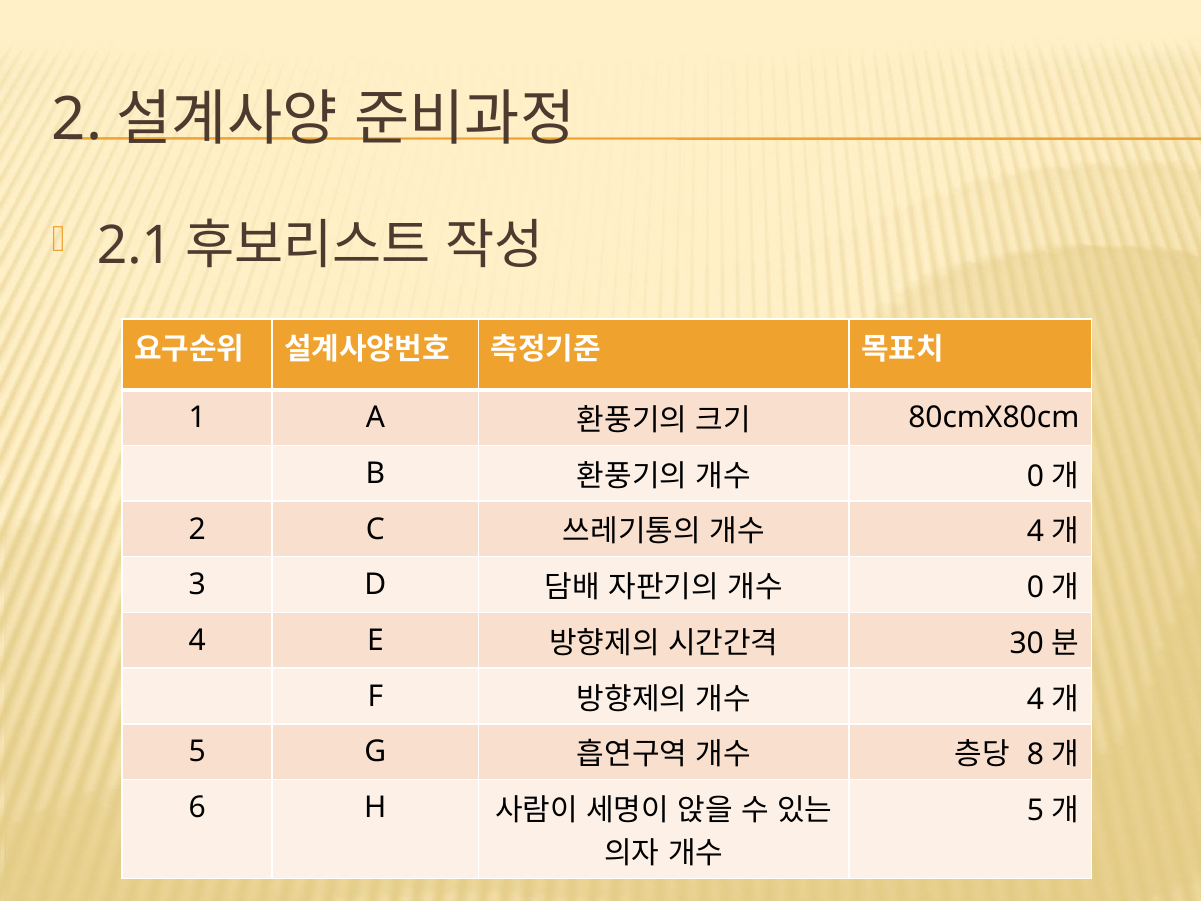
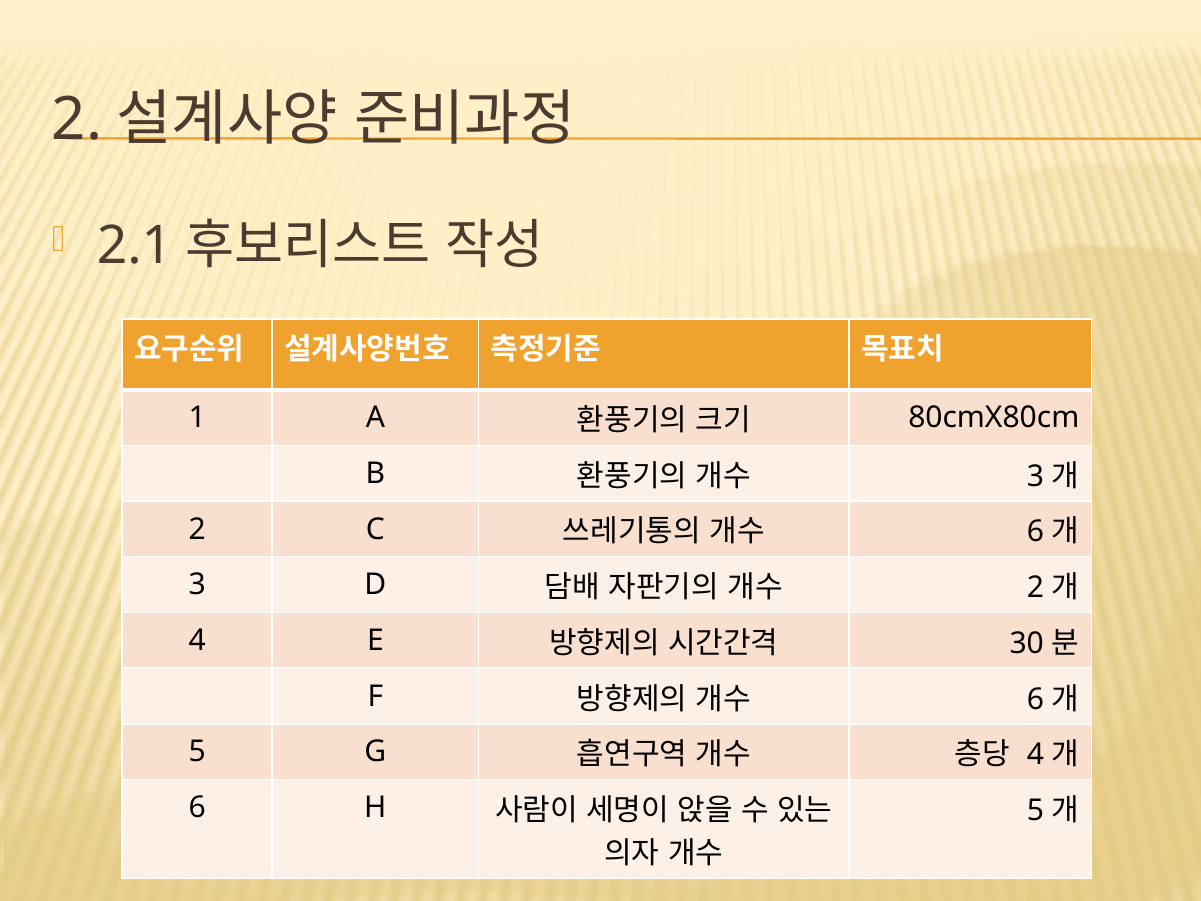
0: 0 -> 3 (1035, 476)
4: 4 -> 6 (1035, 532)
0: 0 -> 2 (1035, 588)
4: 4 -> 6 (1035, 699)
8: 8 -> 4 (1035, 755)
